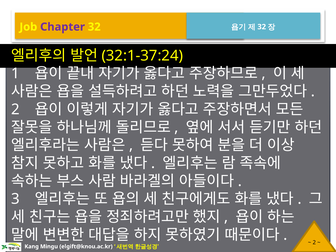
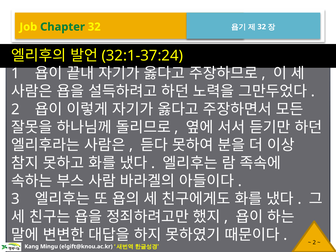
Chapter colour: purple -> green (63, 27)
